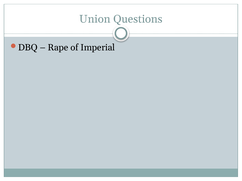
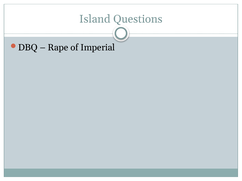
Union: Union -> Island (95, 19)
